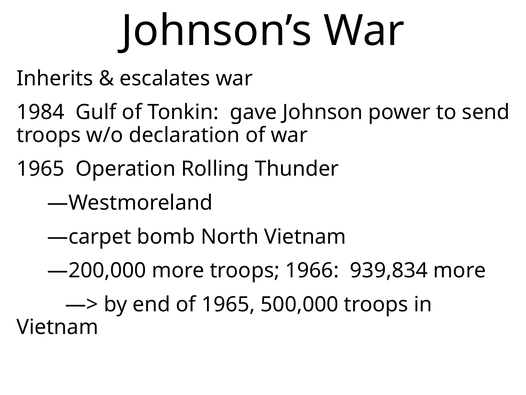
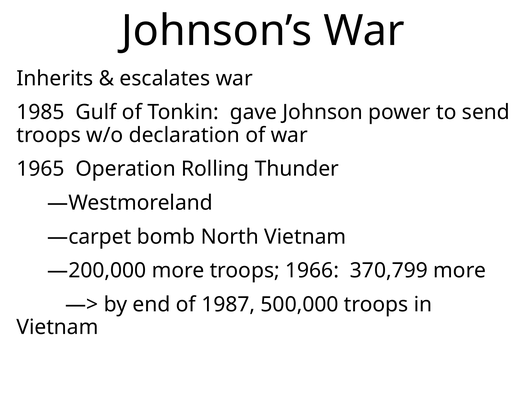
1984: 1984 -> 1985 (41, 112)
939,834: 939,834 -> 370,799 (389, 270)
of 1965: 1965 -> 1987 (228, 304)
